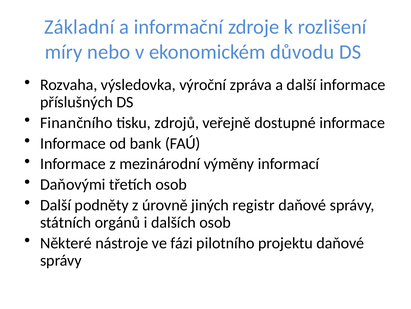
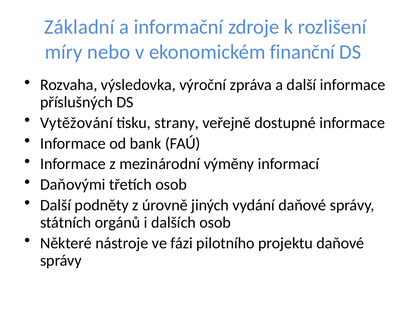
důvodu: důvodu -> finanční (302, 52)
Finančního: Finančního -> Vytěžování (76, 123)
zdrojů: zdrojů -> strany (177, 123)
registr: registr -> vydání (254, 205)
